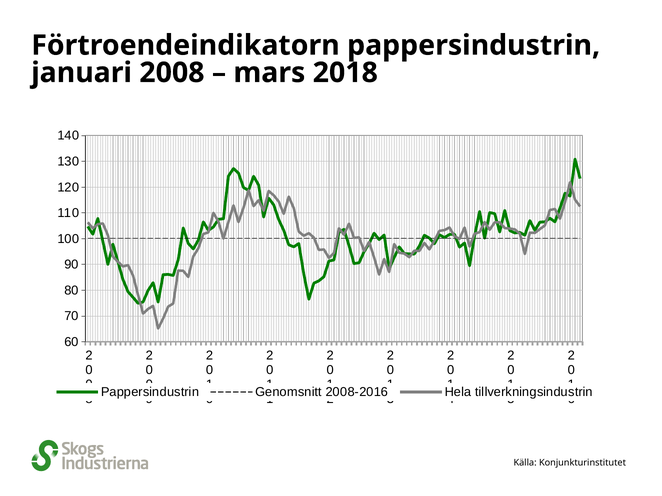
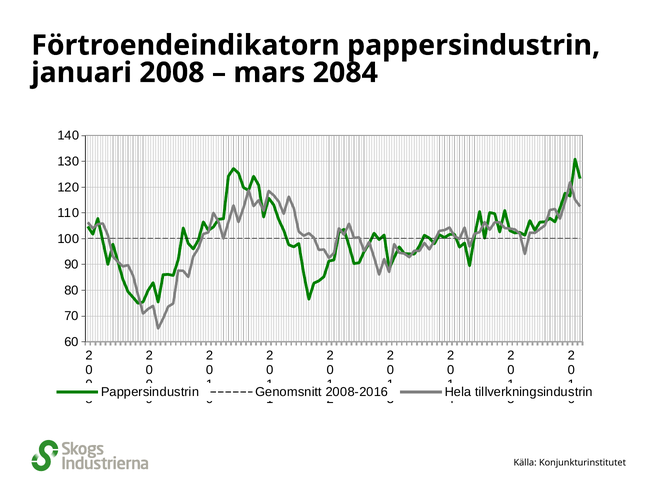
2018: 2018 -> 2084 (345, 73)
